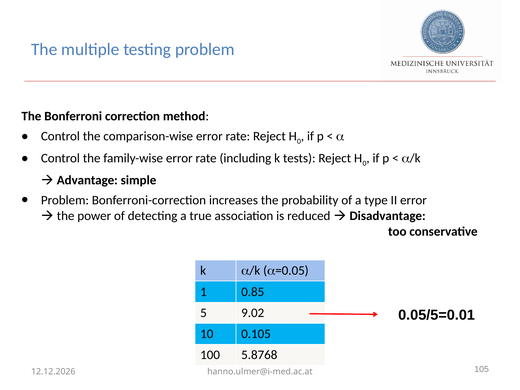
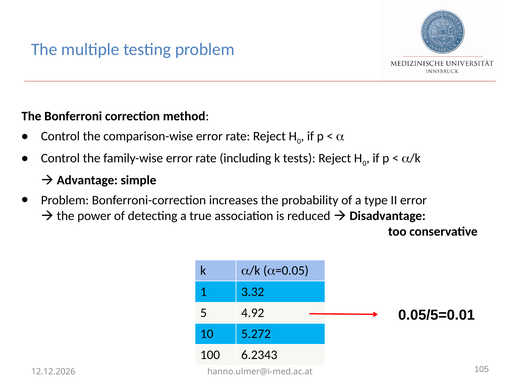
0.85: 0.85 -> 3.32 (253, 292)
9.02: 9.02 -> 4.92 (253, 313)
0.105: 0.105 -> 5.272 (256, 334)
5.8768: 5.8768 -> 6.2343 (259, 355)
